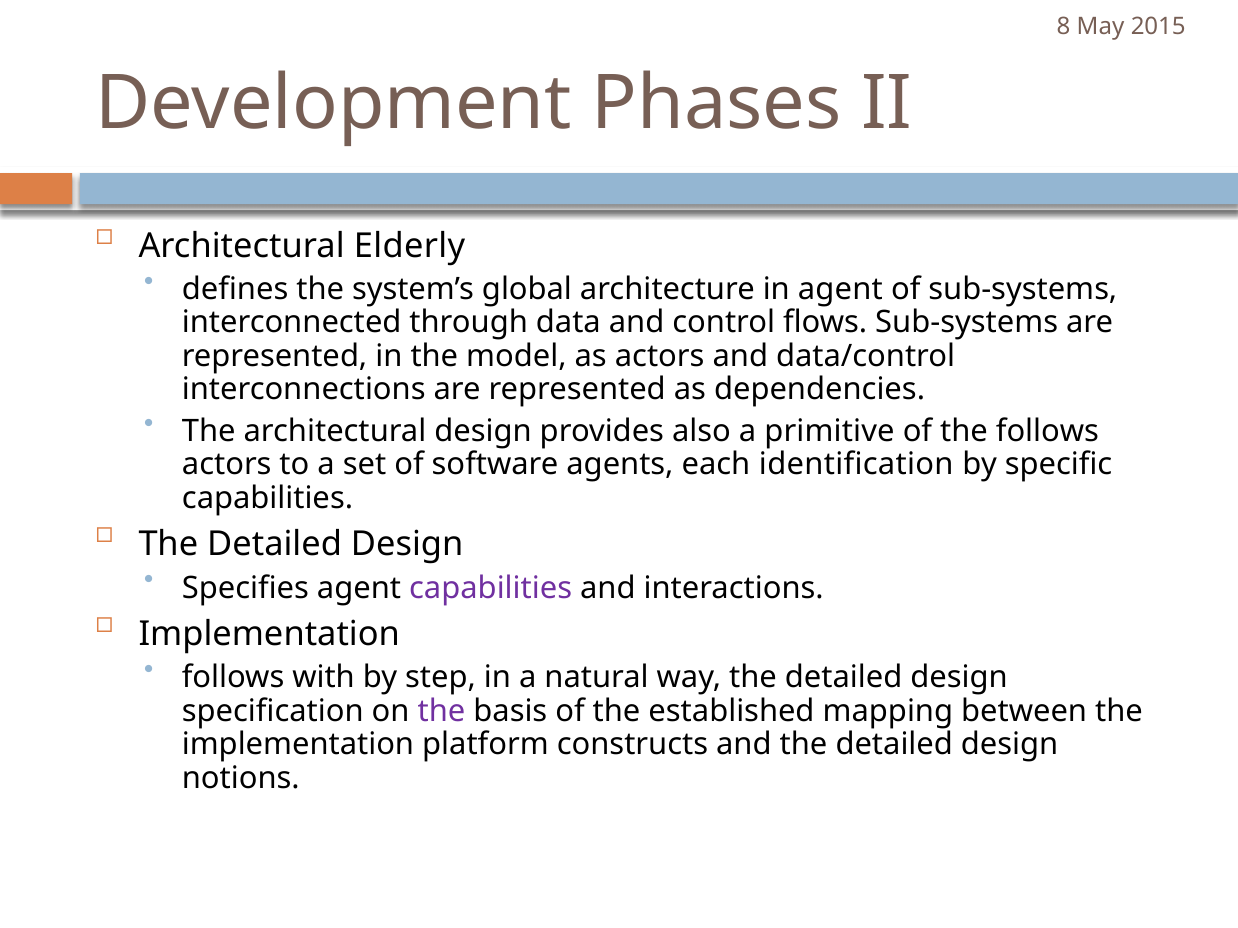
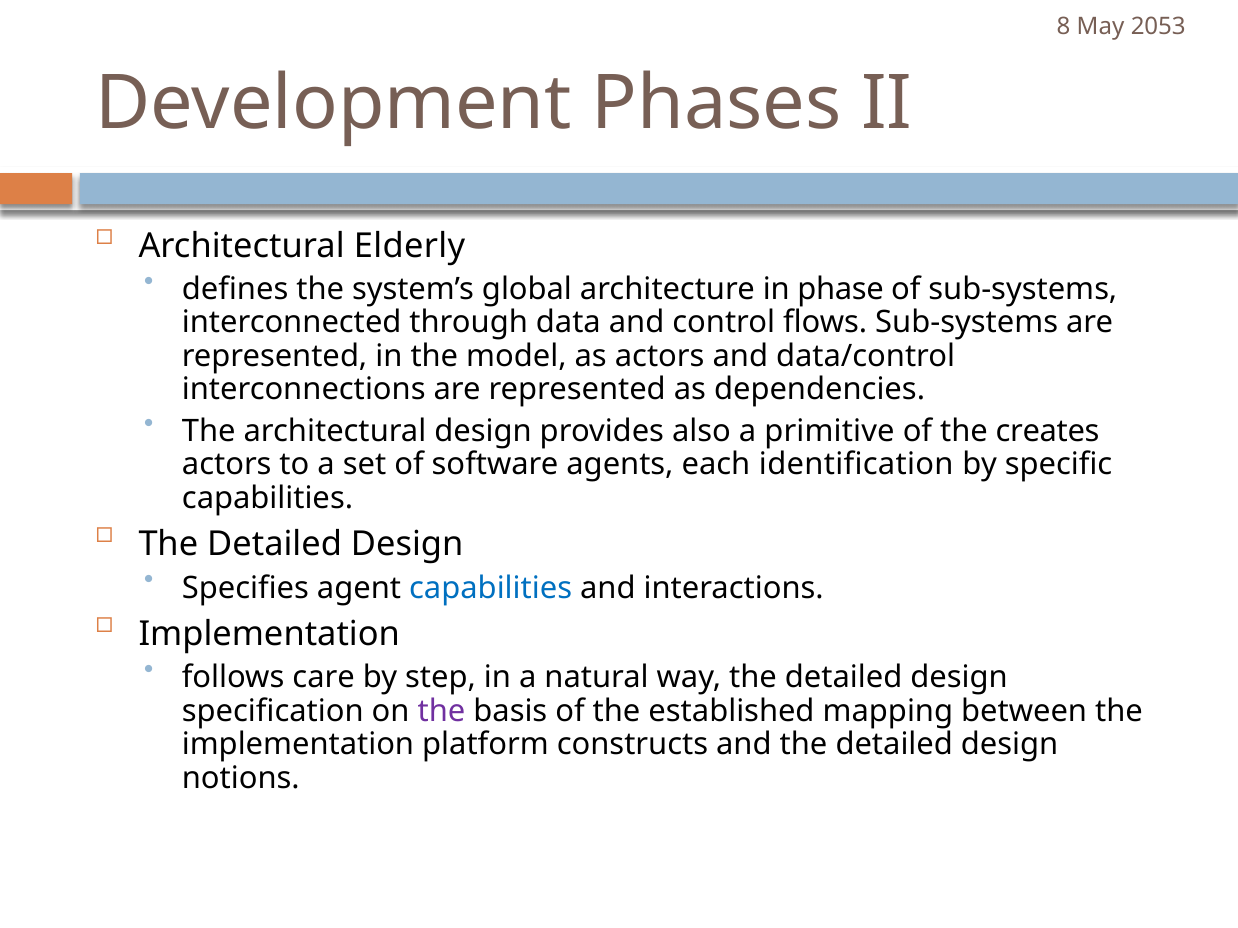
2015: 2015 -> 2053 (1158, 26)
in agent: agent -> phase (841, 289)
the follows: follows -> creates (1048, 431)
capabilities colour: purple -> blue (491, 588)
with: with -> care (324, 678)
